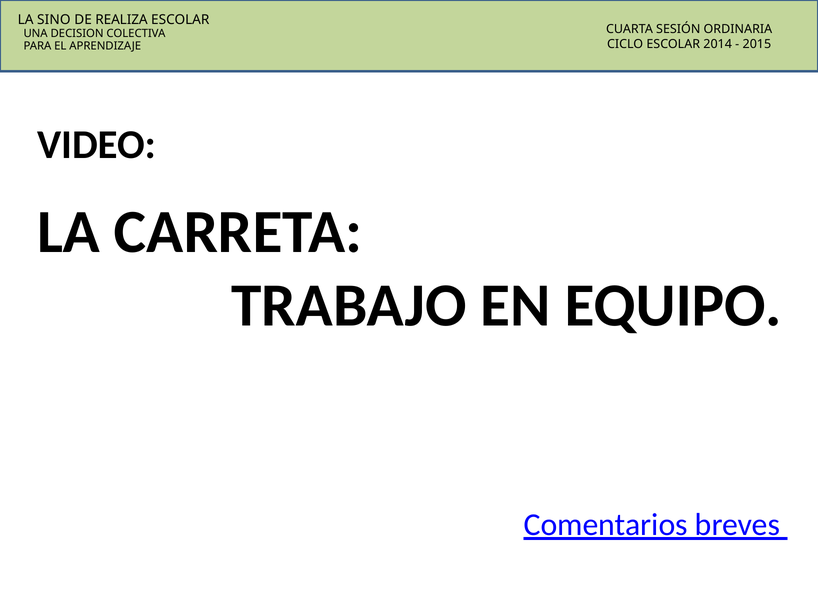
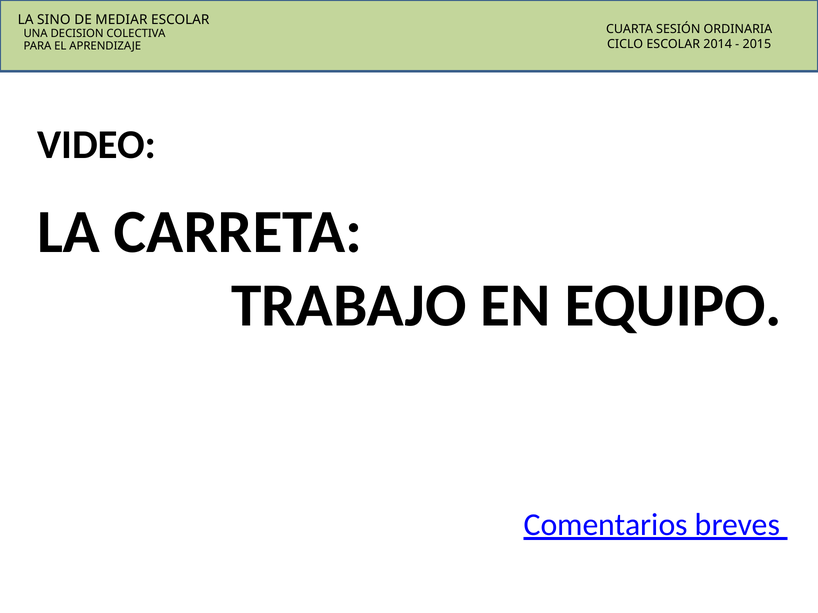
REALIZA: REALIZA -> MEDIAR (121, 20)
